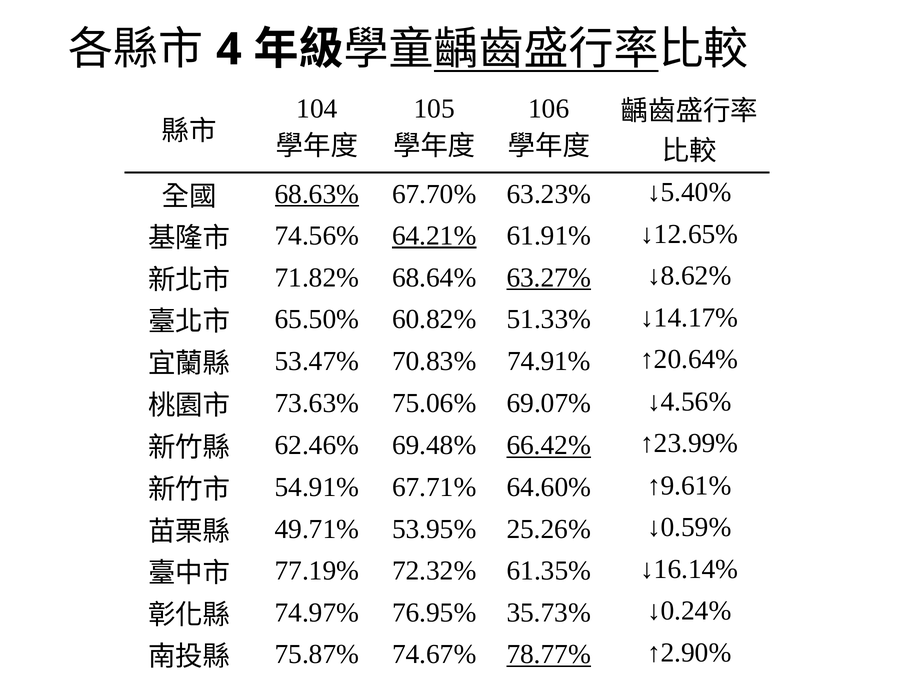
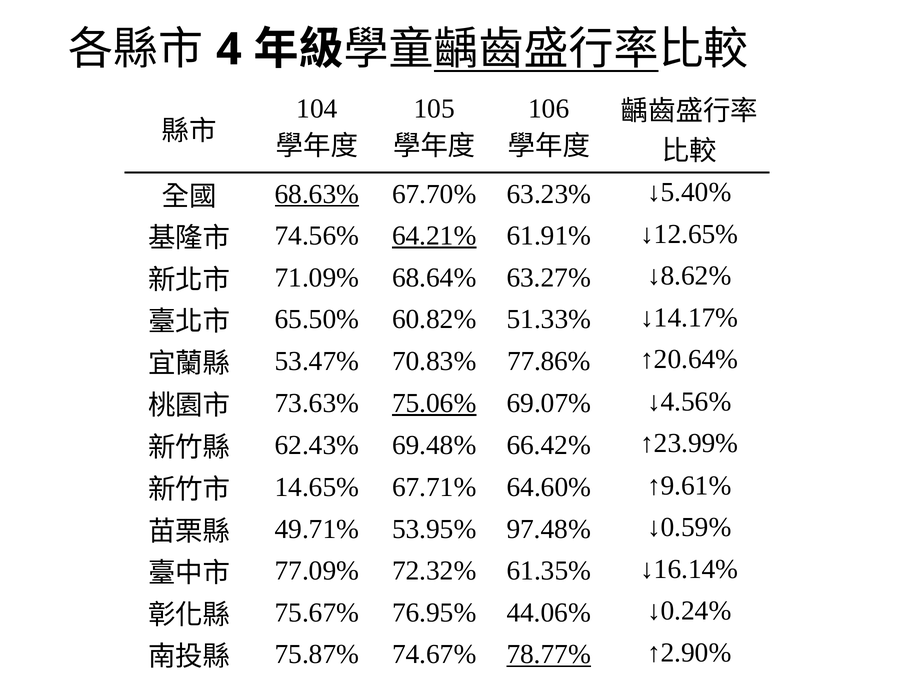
71.82%: 71.82% -> 71.09% (317, 278)
63.27% underline: present -> none (549, 278)
74.91%: 74.91% -> 77.86% (549, 361)
75.06% underline: none -> present (434, 403)
62.46%: 62.46% -> 62.43% (317, 445)
66.42% underline: present -> none (549, 445)
54.91%: 54.91% -> 14.65% (317, 487)
25.26%: 25.26% -> 97.48% (549, 529)
77.19%: 77.19% -> 77.09% (317, 571)
74.97%: 74.97% -> 75.67% (317, 613)
35.73%: 35.73% -> 44.06% (549, 613)
